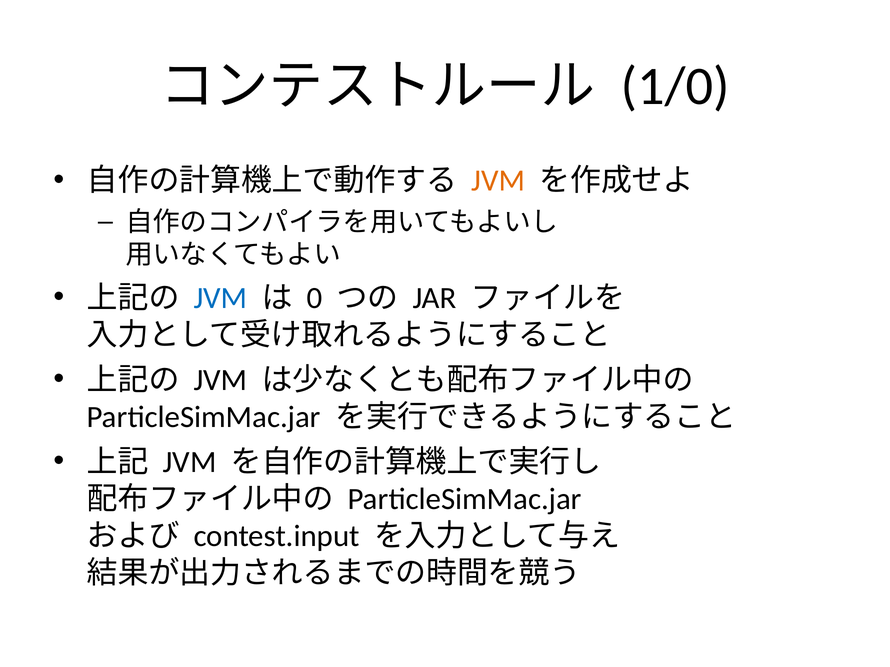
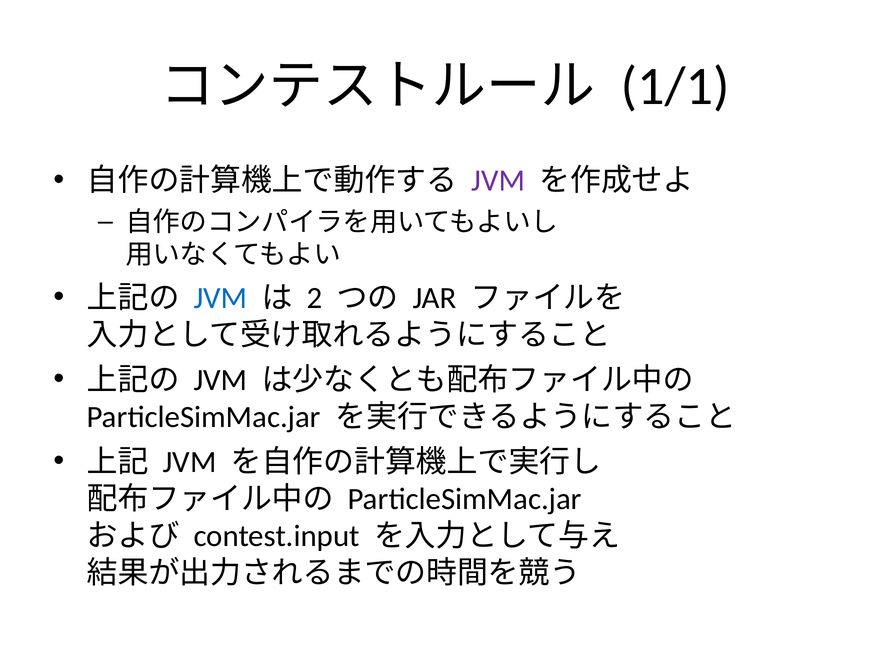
1/0: 1/0 -> 1/1 (675, 86)
JVM colour: orange -> purple (498, 181)
0: 0 -> 2 (314, 298)
